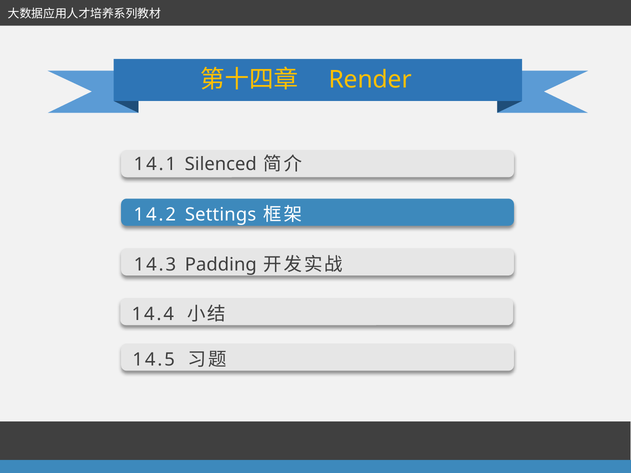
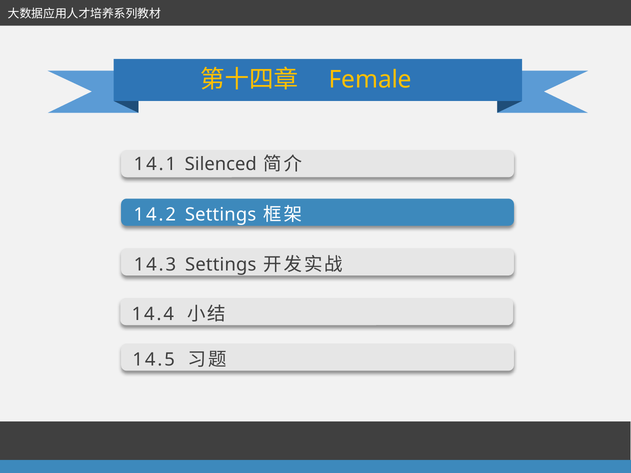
Render: Render -> Female (370, 80)
14.3 Padding: Padding -> Settings (221, 265)
